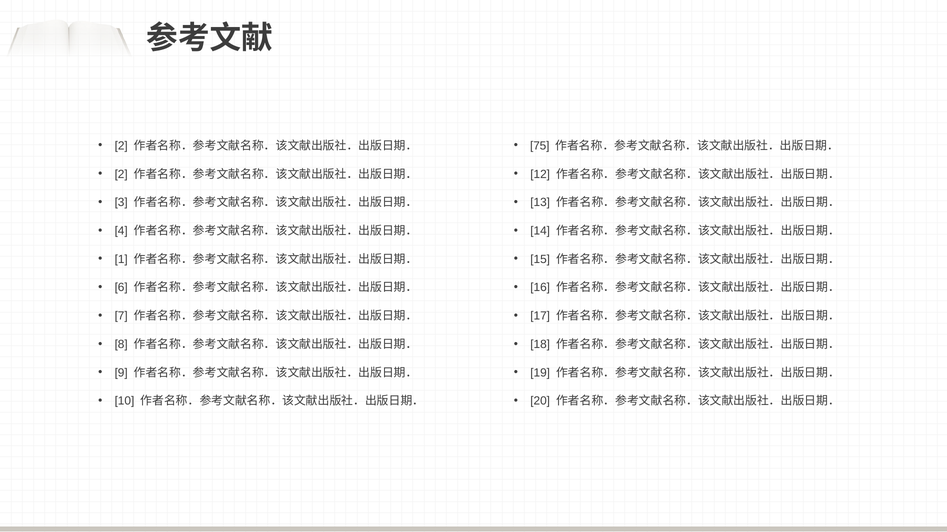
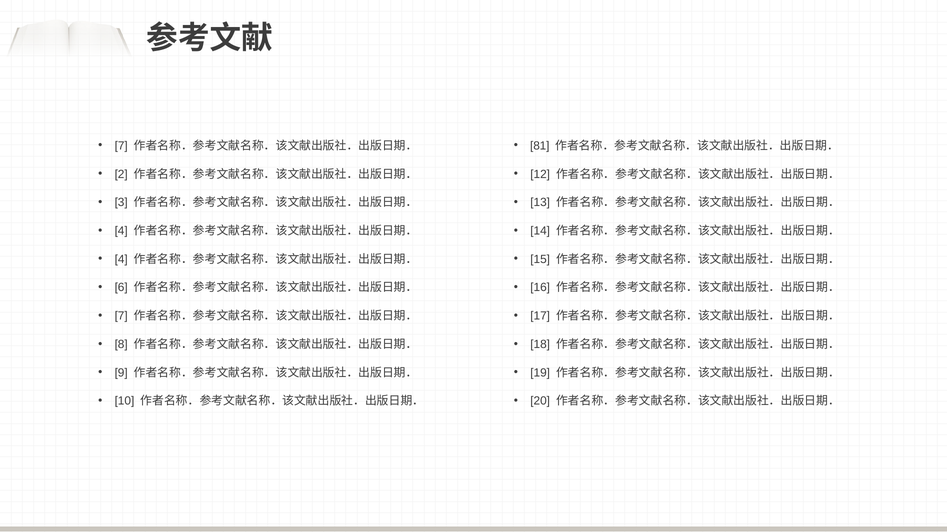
2: 2 -> 7 (121, 146)
75: 75 -> 81 (540, 146)
1: 1 -> 4 (121, 260)
